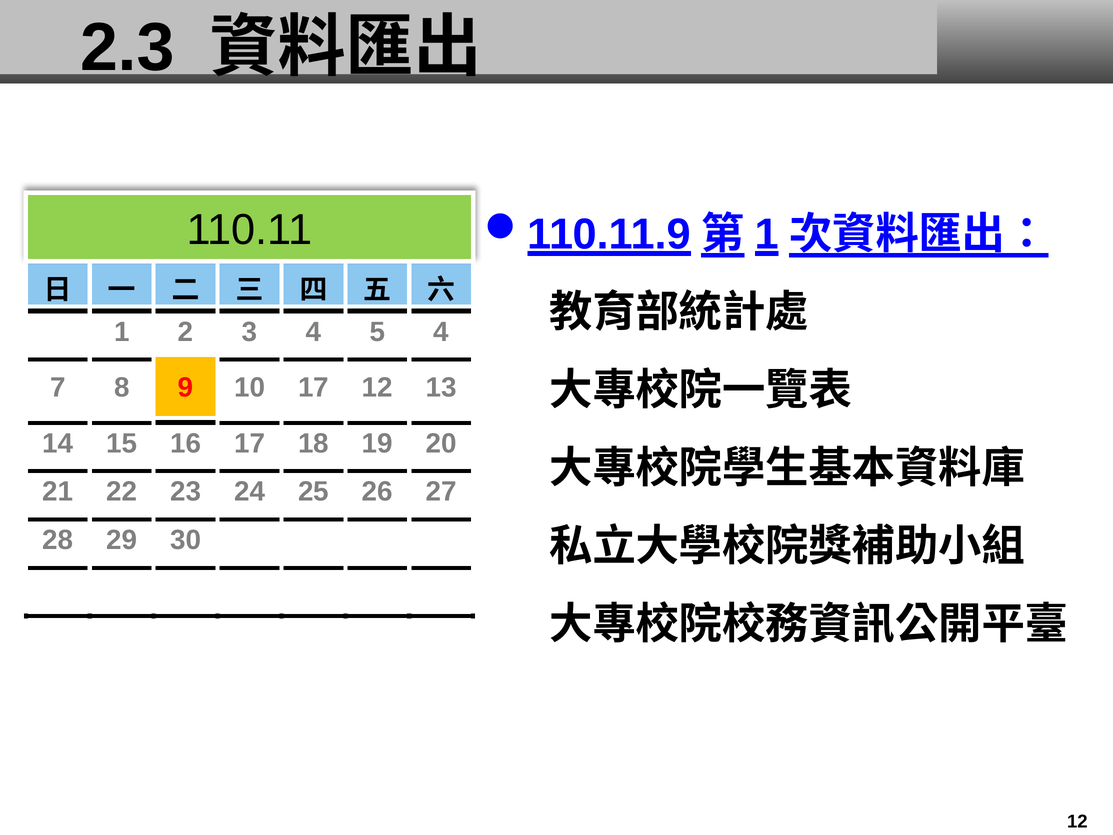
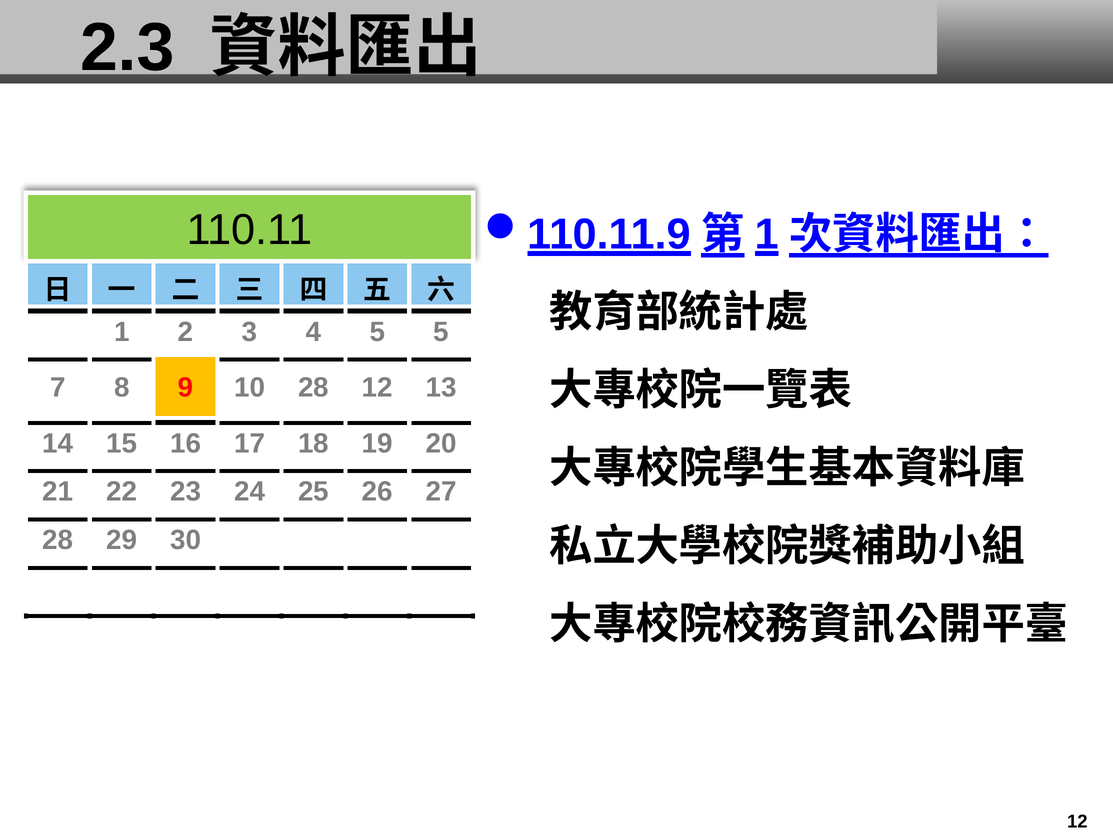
5 4: 4 -> 5 (441, 332)
10 17: 17 -> 28 (314, 388)
